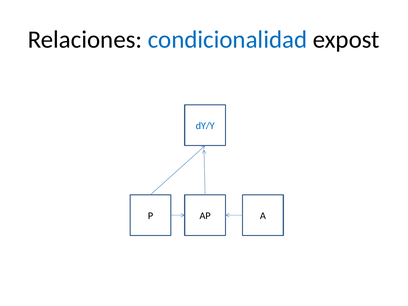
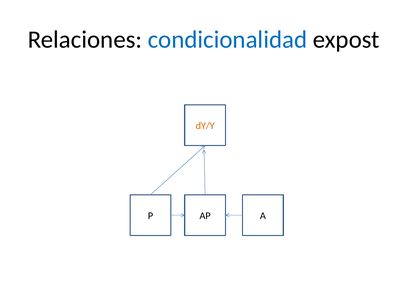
dY/Y colour: blue -> orange (205, 126)
